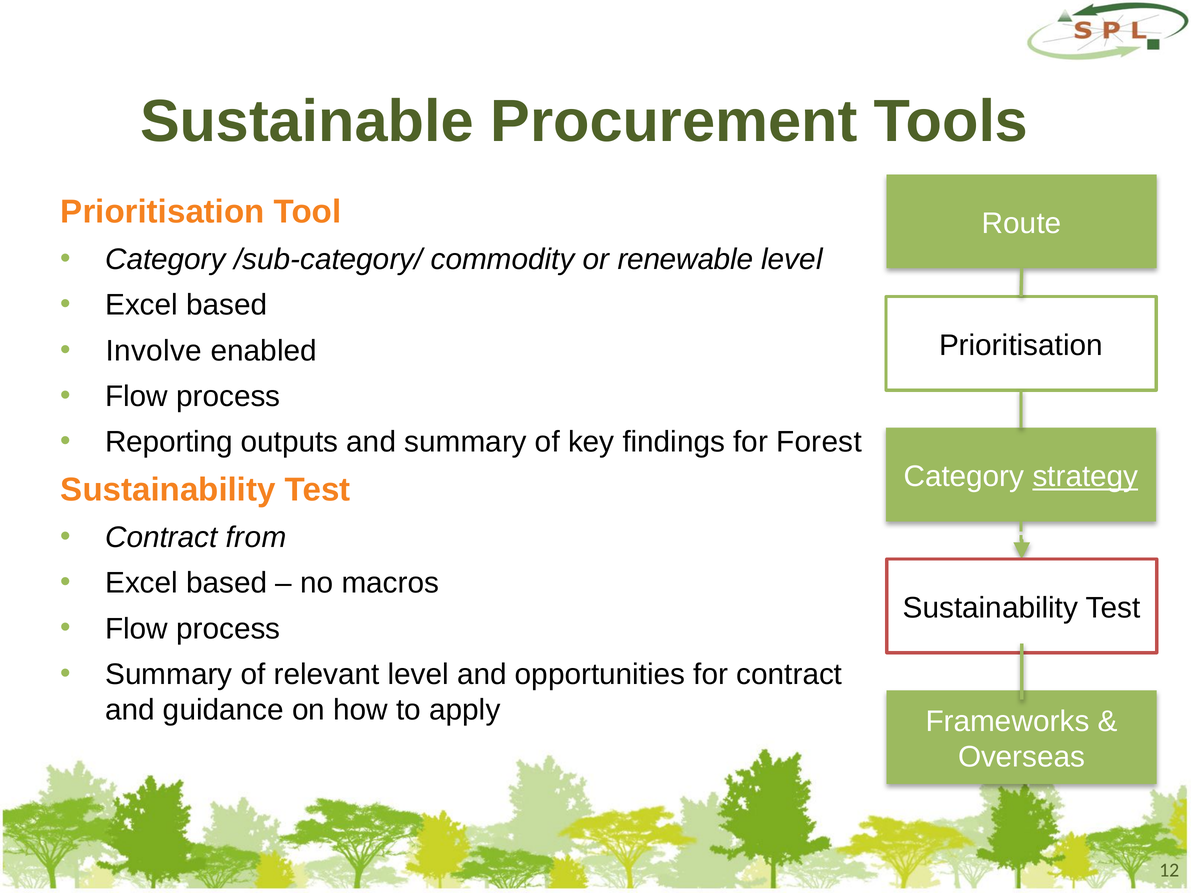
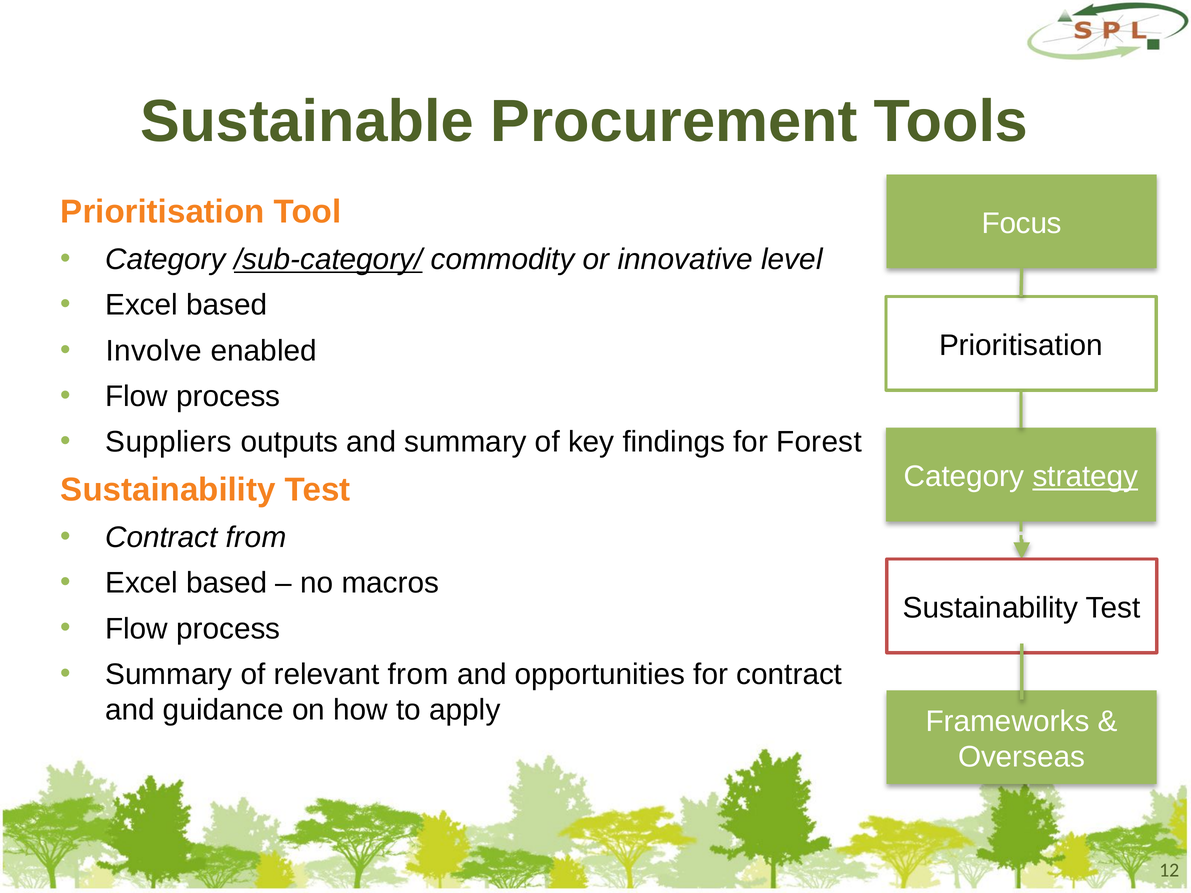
Route: Route -> Focus (1022, 224)
/sub-category/ underline: none -> present (328, 260)
renewable: renewable -> innovative (685, 260)
Reporting: Reporting -> Suppliers (169, 442)
relevant level: level -> from (418, 675)
